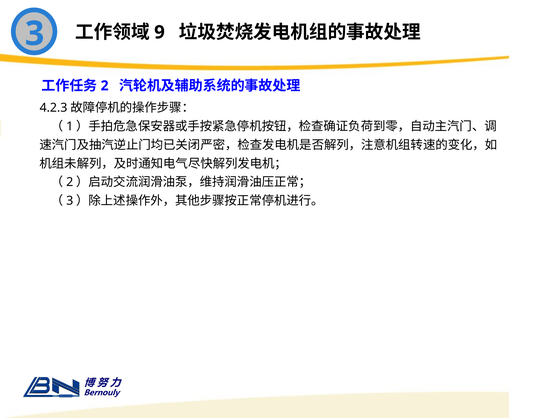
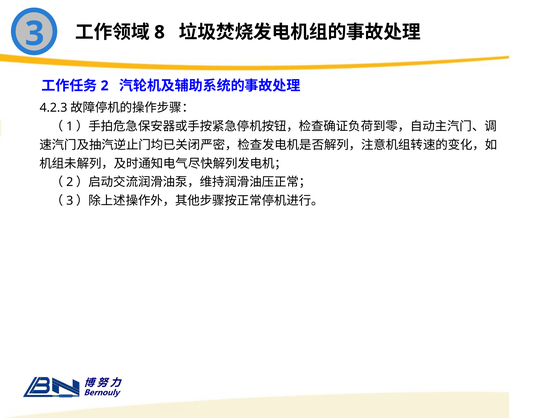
9: 9 -> 8 (159, 32)
